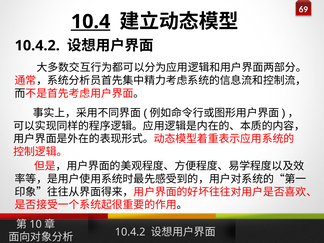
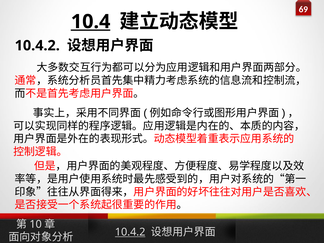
10.4.2 underline: none -> present (130, 232)
